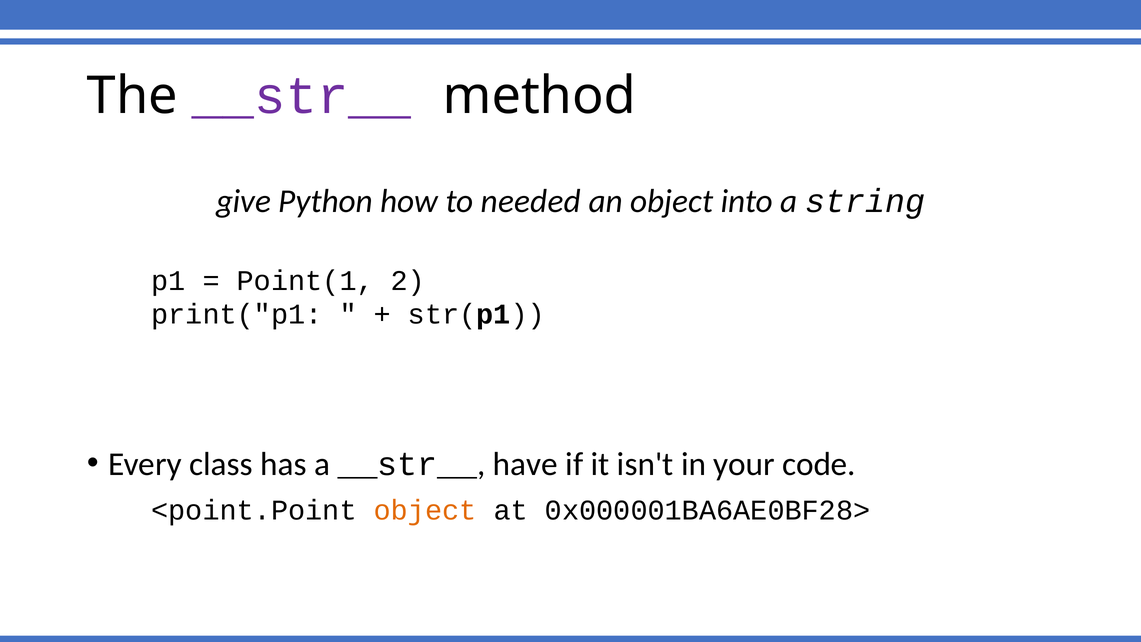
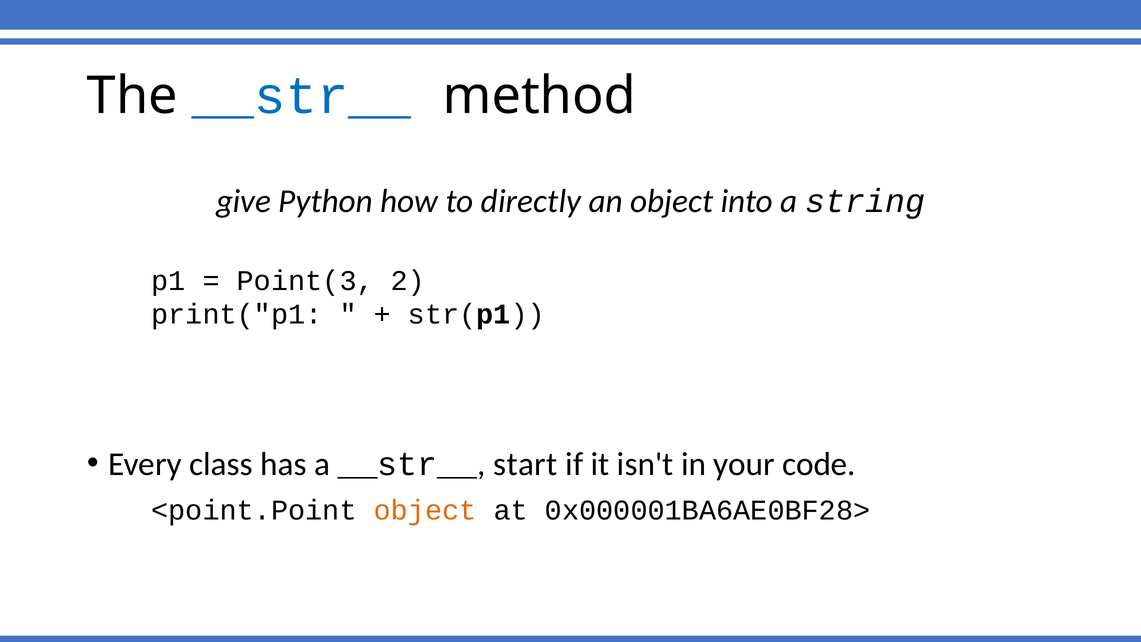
__str__ colour: purple -> blue (301, 96)
needed: needed -> directly (531, 201)
Point(1: Point(1 -> Point(3 (305, 281)
have: have -> start (525, 464)
